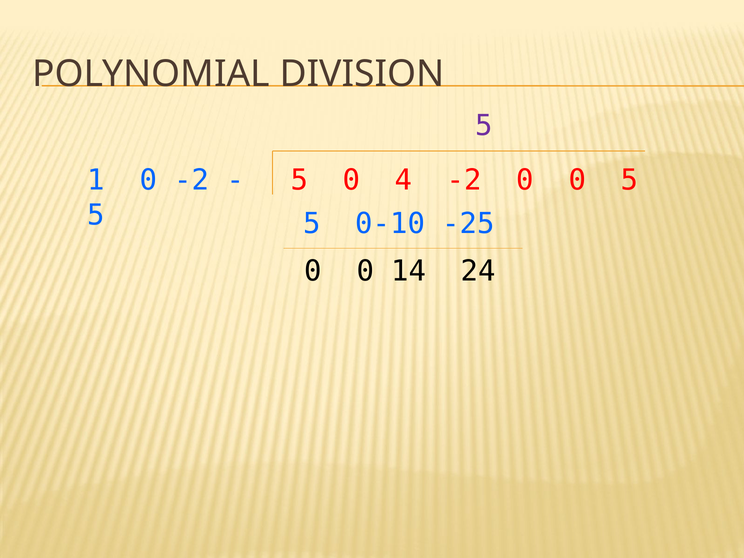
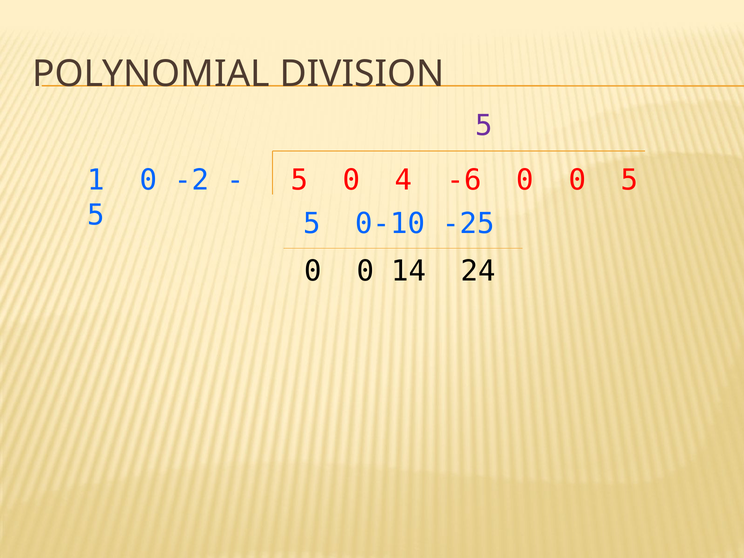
4 -2: -2 -> -6 (464, 180)
